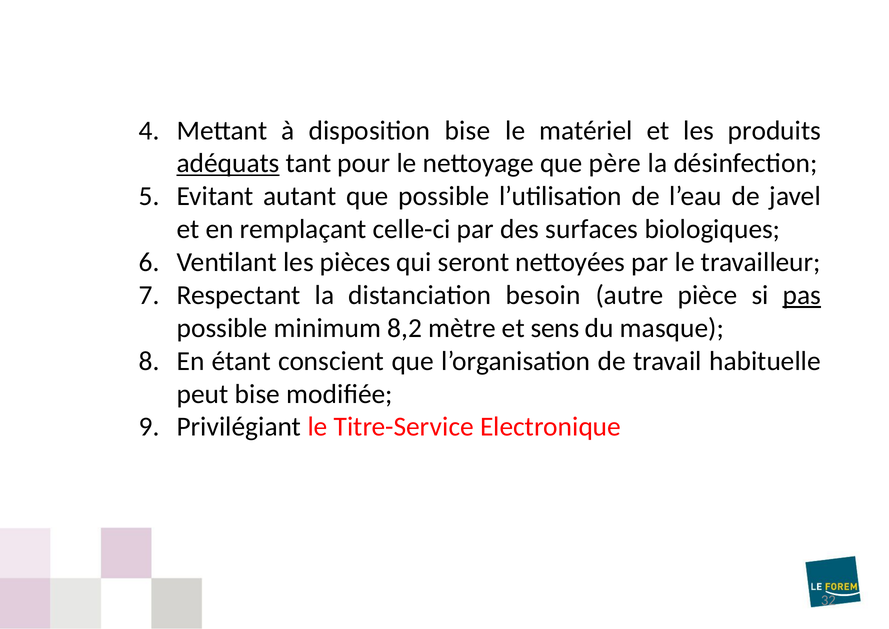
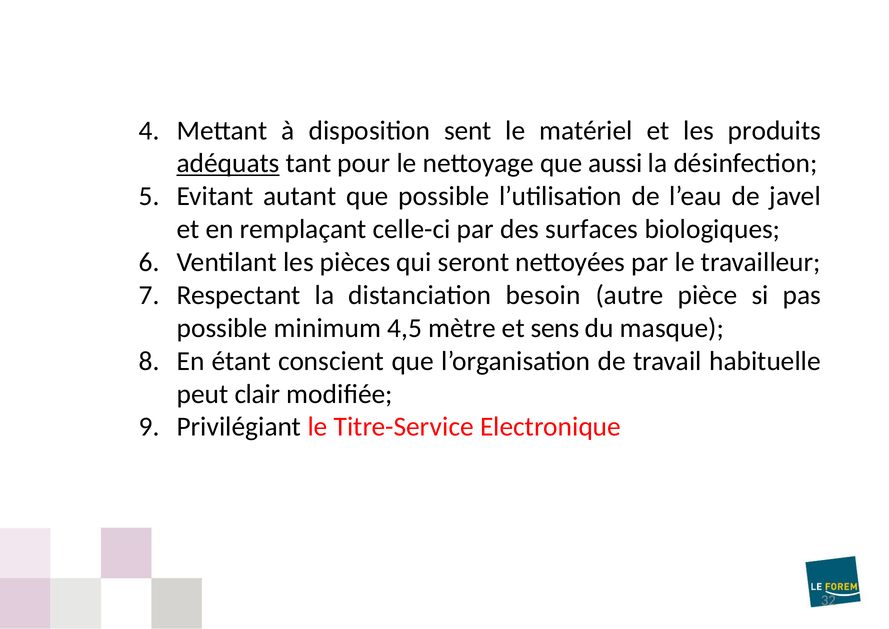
disposition bise: bise -> sent (468, 130)
père: père -> aussi (615, 163)
pas underline: present -> none (802, 295)
8,2: 8,2 -> 4,5 (405, 328)
peut bise: bise -> clair (257, 394)
